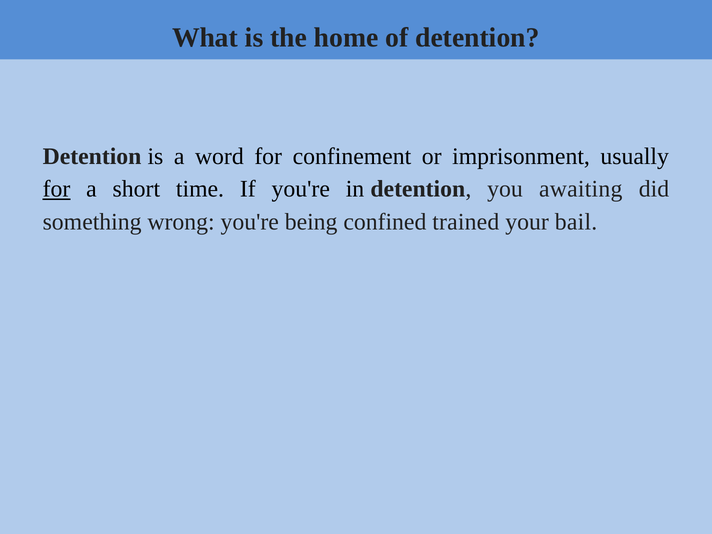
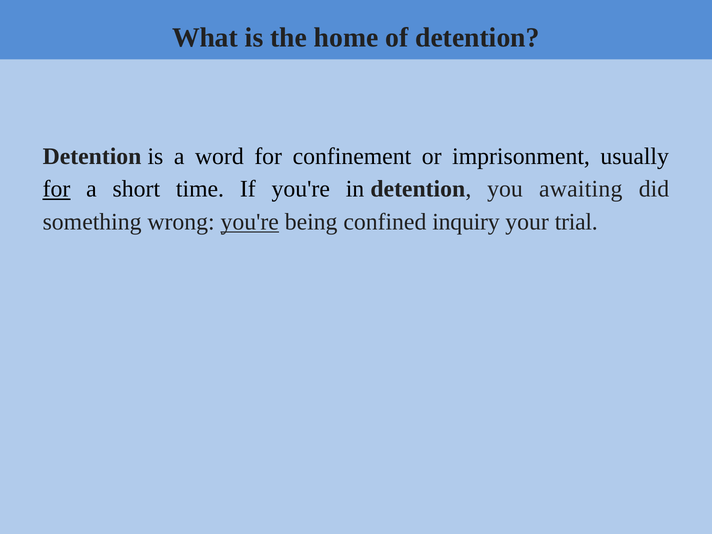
you're underline: none -> present (250, 222)
trained: trained -> inquiry (466, 222)
bail: bail -> trial (576, 222)
